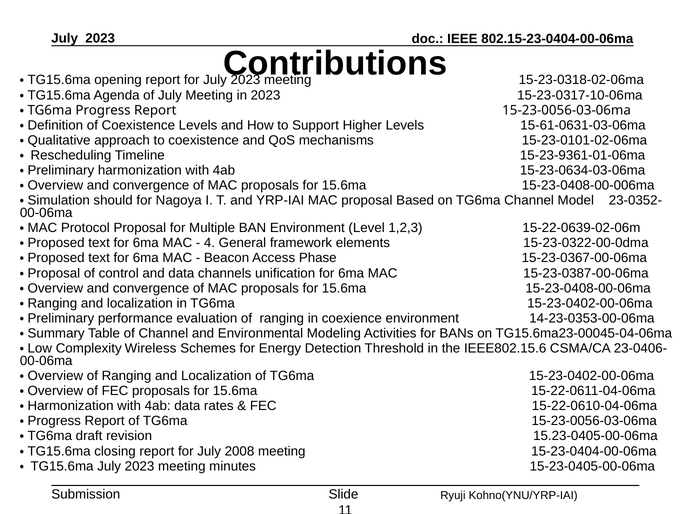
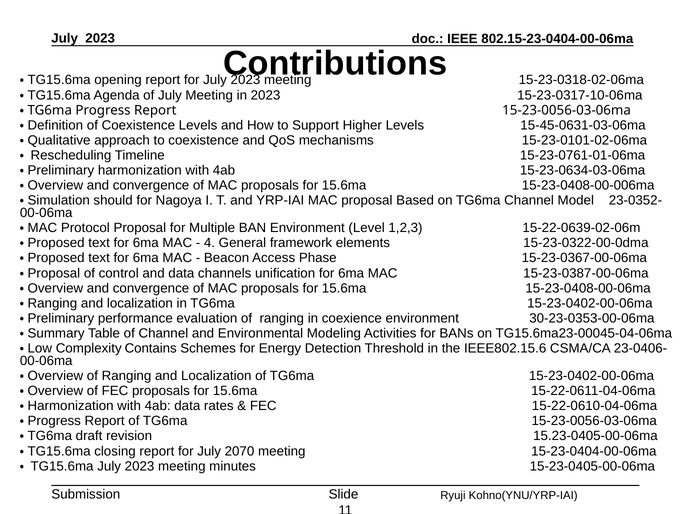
15-61-0631-03-06ma: 15-61-0631-03-06ma -> 15-45-0631-03-06ma (583, 125)
15-23-9361-01-06ma: 15-23-9361-01-06ma -> 15-23-0761-01-06ma (583, 155)
14-23-0353-00-06ma: 14-23-0353-00-06ma -> 30-23-0353-00-06ma (592, 318)
Wireless: Wireless -> Contains (151, 348)
2008: 2008 -> 2070 (239, 451)
